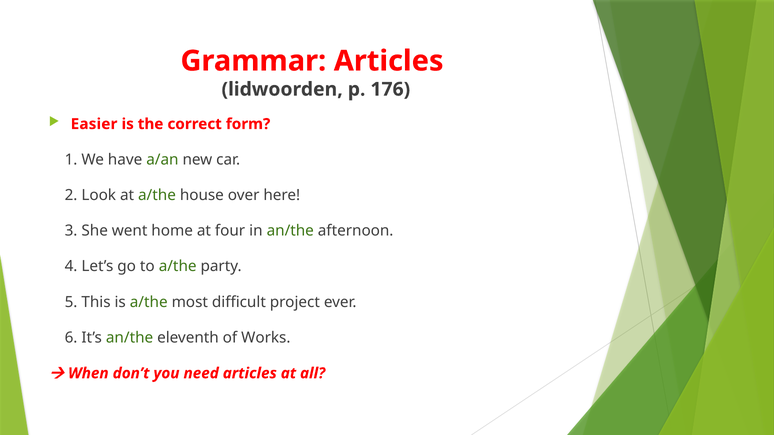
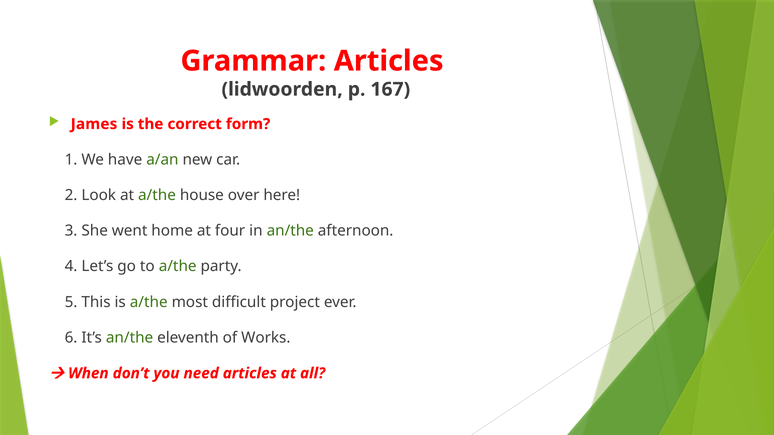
176: 176 -> 167 (390, 89)
Easier: Easier -> James (94, 124)
